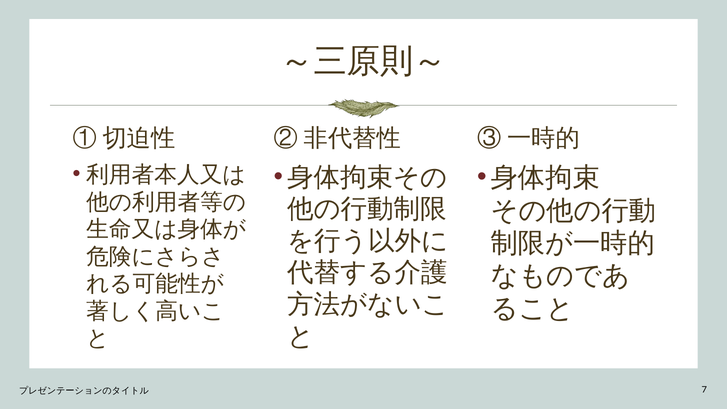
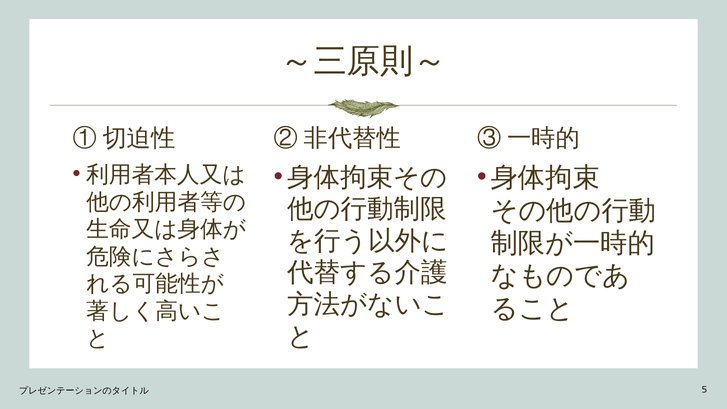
7: 7 -> 5 (704, 390)
